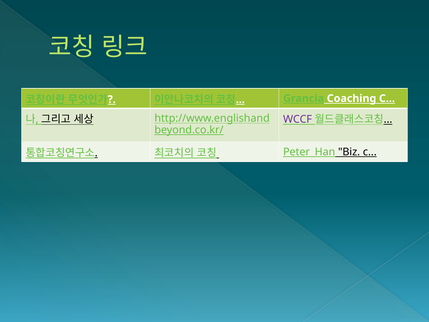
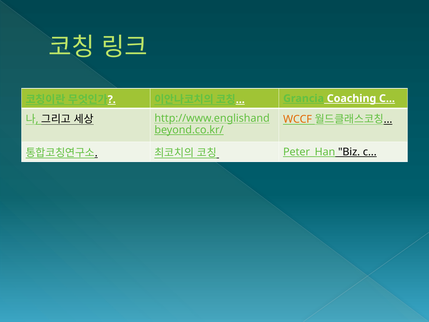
WCCF colour: purple -> orange (298, 119)
